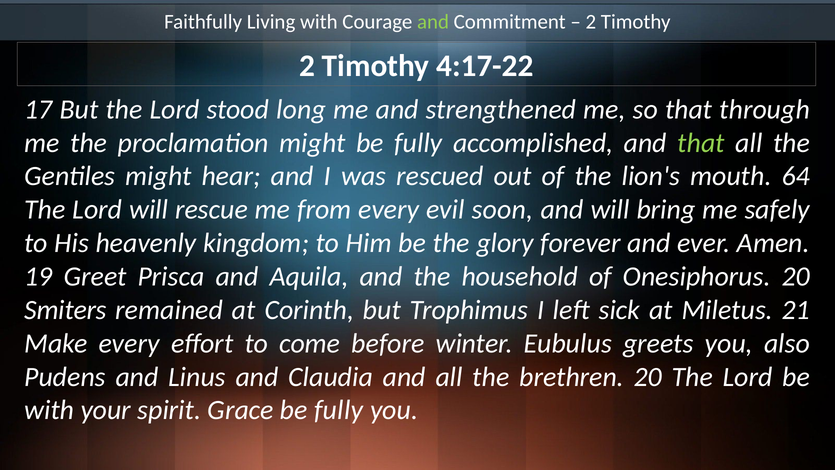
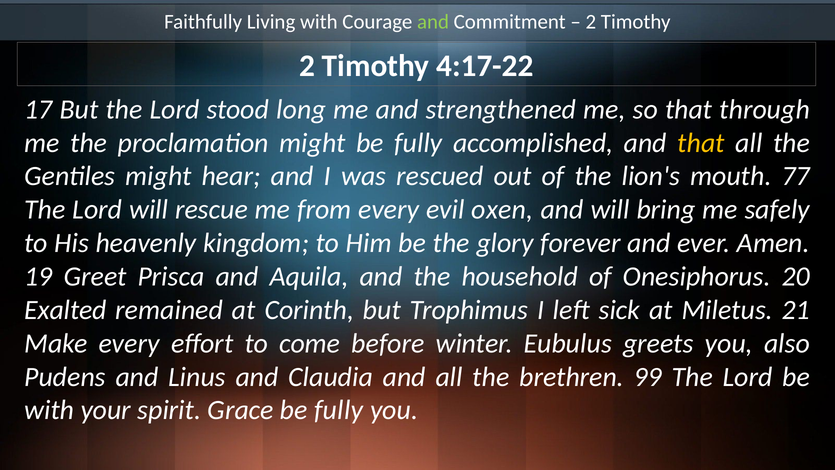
that colour: light green -> yellow (701, 143)
64: 64 -> 77 (796, 176)
soon: soon -> oxen (502, 210)
Smiters: Smiters -> Exalted (65, 310)
brethren 20: 20 -> 99 (648, 377)
